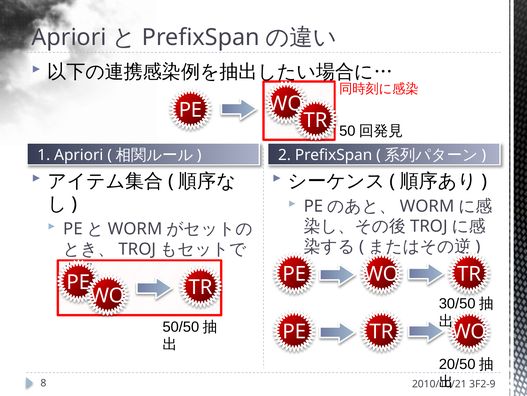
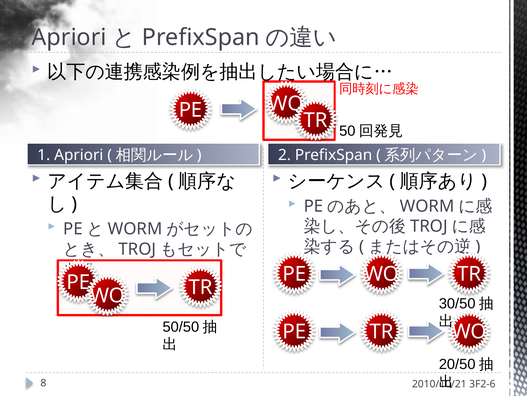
3F2-9: 3F2-9 -> 3F2-6 (482, 383)
